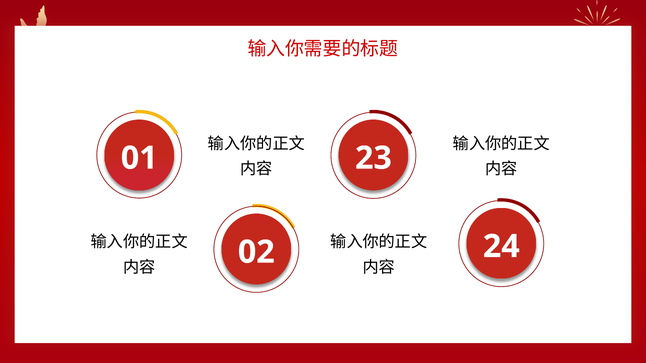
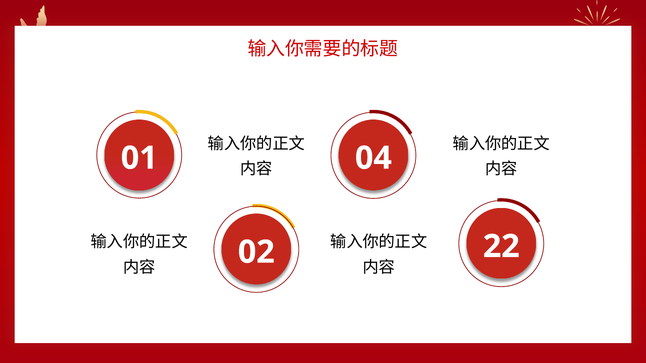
23: 23 -> 04 (373, 158)
24: 24 -> 22 (501, 247)
